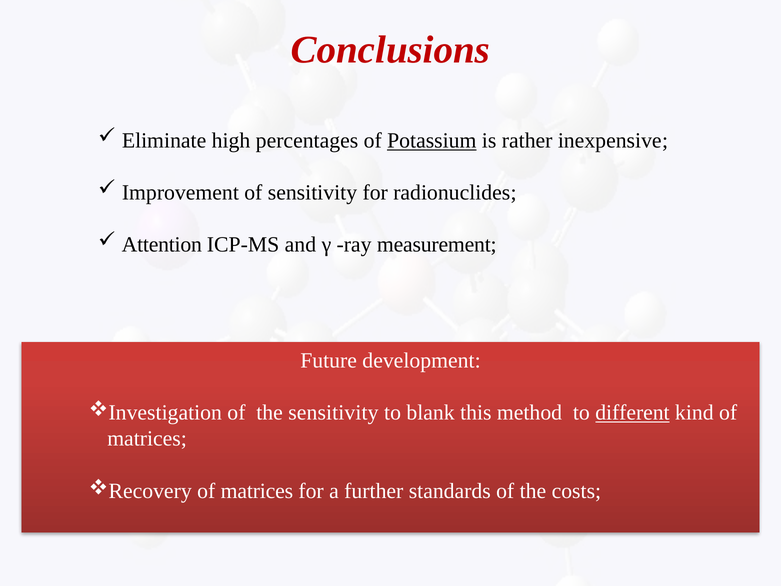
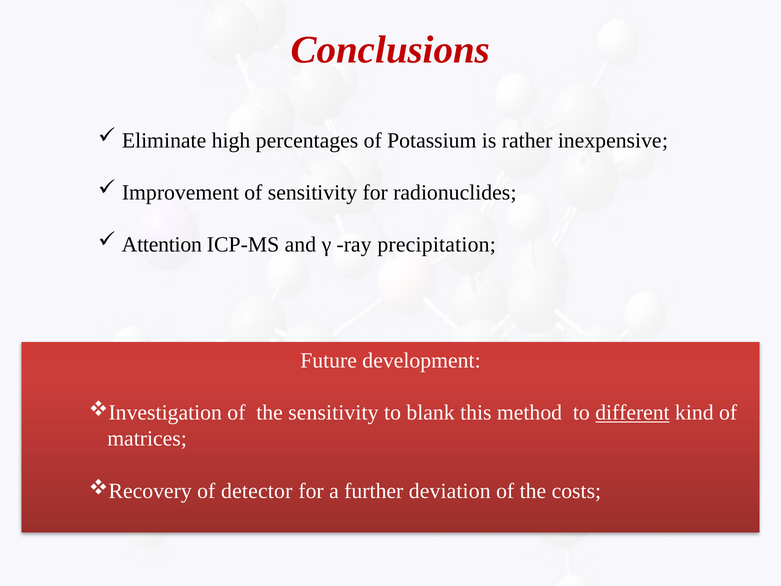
Potassium underline: present -> none (432, 141)
measurement: measurement -> precipitation (437, 245)
matrices: matrices -> detector (257, 491)
standards: standards -> deviation (450, 491)
